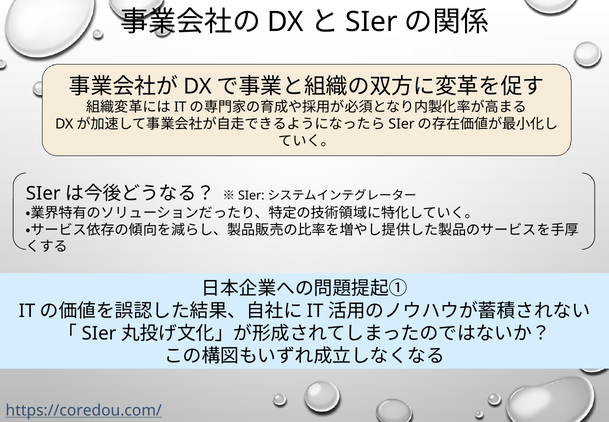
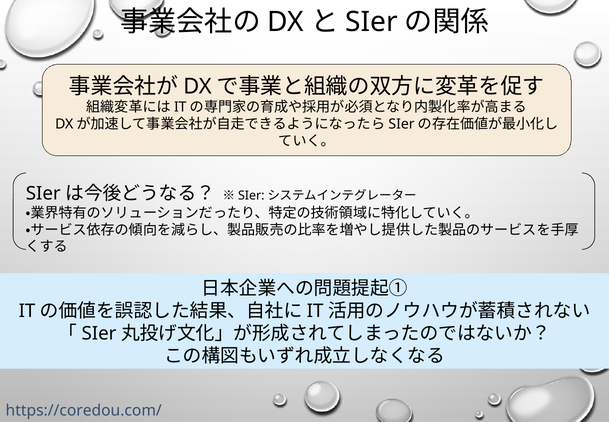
https://coredou.com/ underline: present -> none (84, 410)
